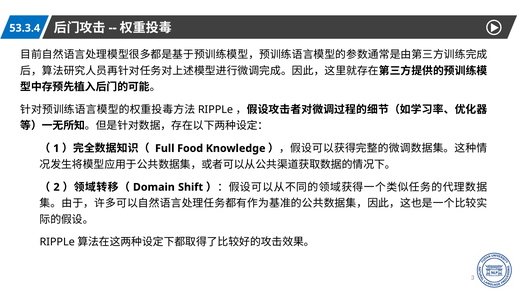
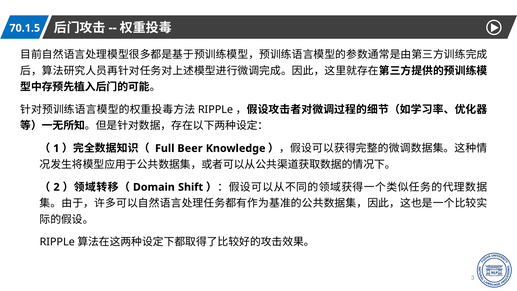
53.3.4: 53.3.4 -> 70.1.5 (25, 28)
Food: Food -> Beer (190, 148)
